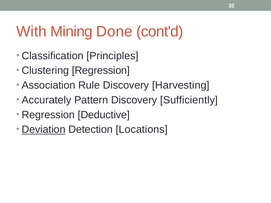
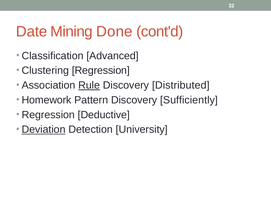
With: With -> Date (32, 32)
Principles: Principles -> Advanced (113, 56)
Rule underline: none -> present (89, 85)
Harvesting: Harvesting -> Distributed (181, 85)
Accurately: Accurately -> Homework (47, 100)
Locations: Locations -> University (142, 130)
